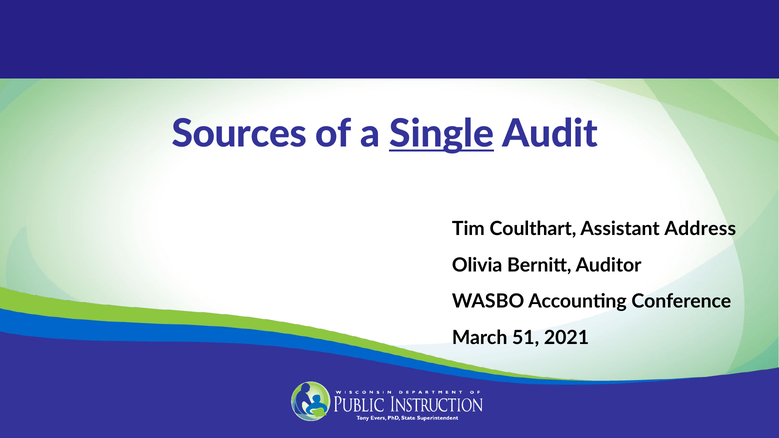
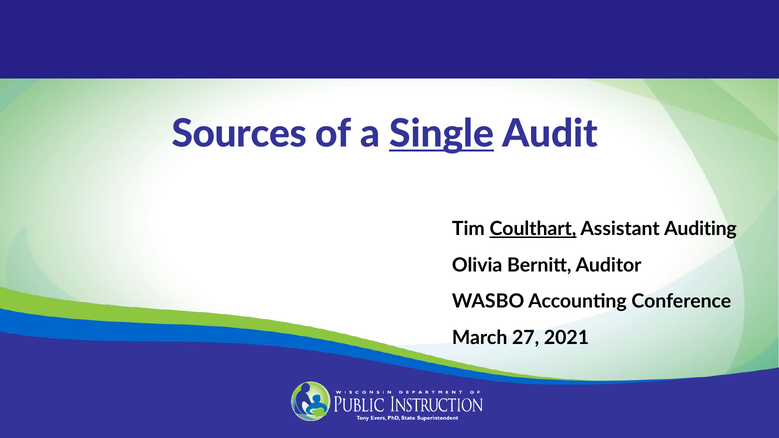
Coulthart underline: none -> present (533, 229)
Address: Address -> Auditing (700, 229)
51: 51 -> 27 (526, 338)
